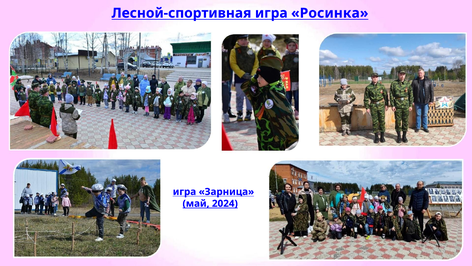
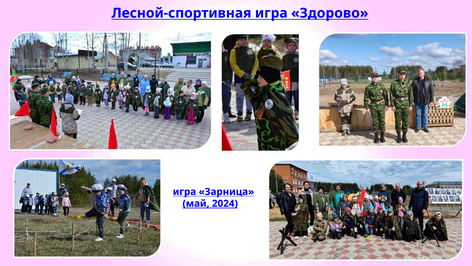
Росинка: Росинка -> Здорово (330, 13)
